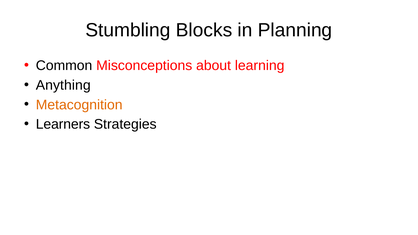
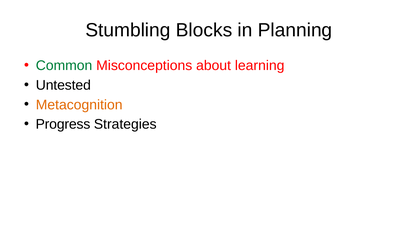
Common colour: black -> green (64, 66)
Anything: Anything -> Untested (63, 85)
Learners: Learners -> Progress (63, 124)
